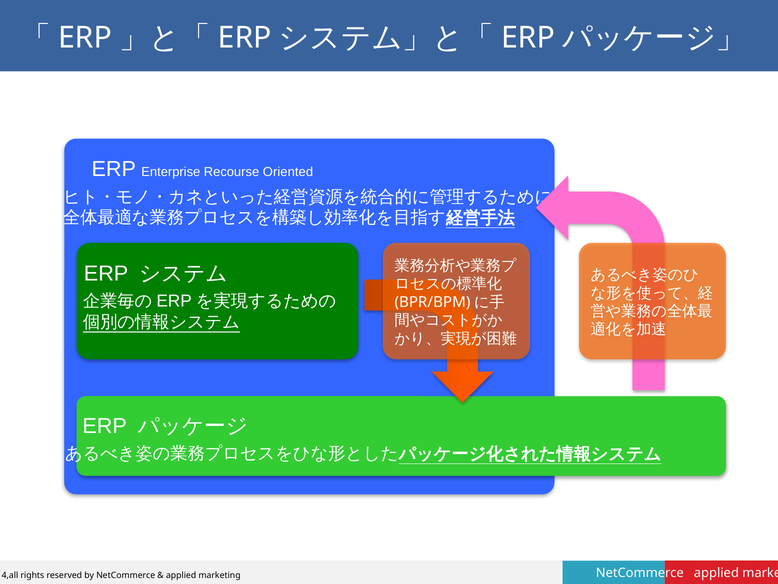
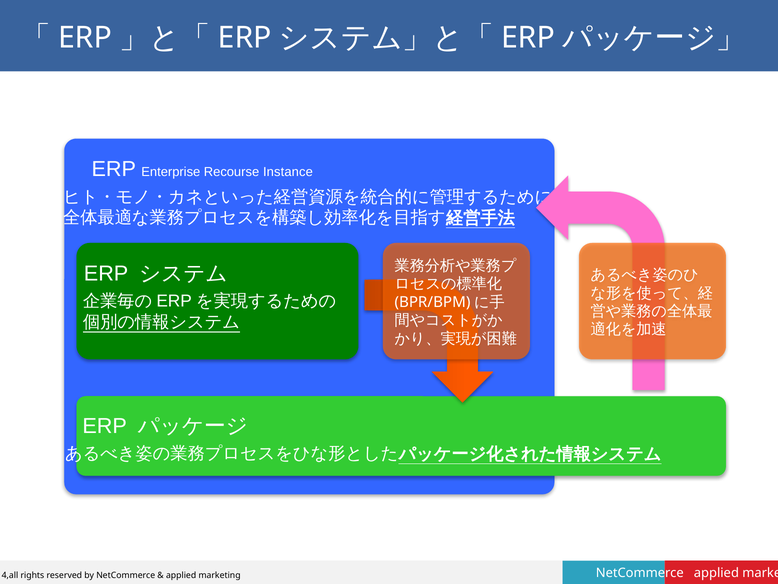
Oriented: Oriented -> Instance (288, 172)
